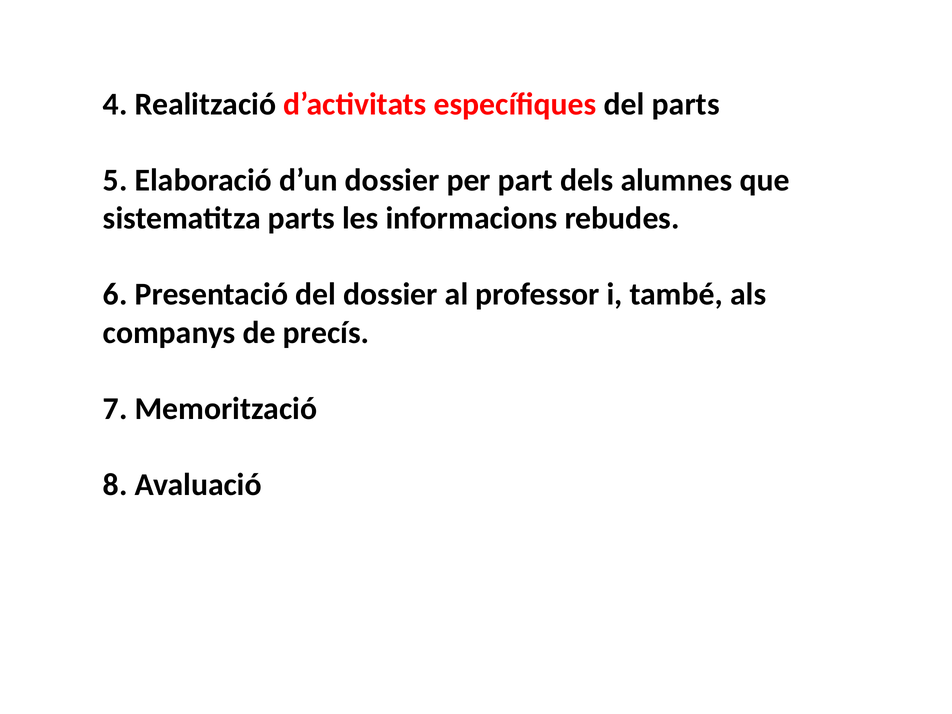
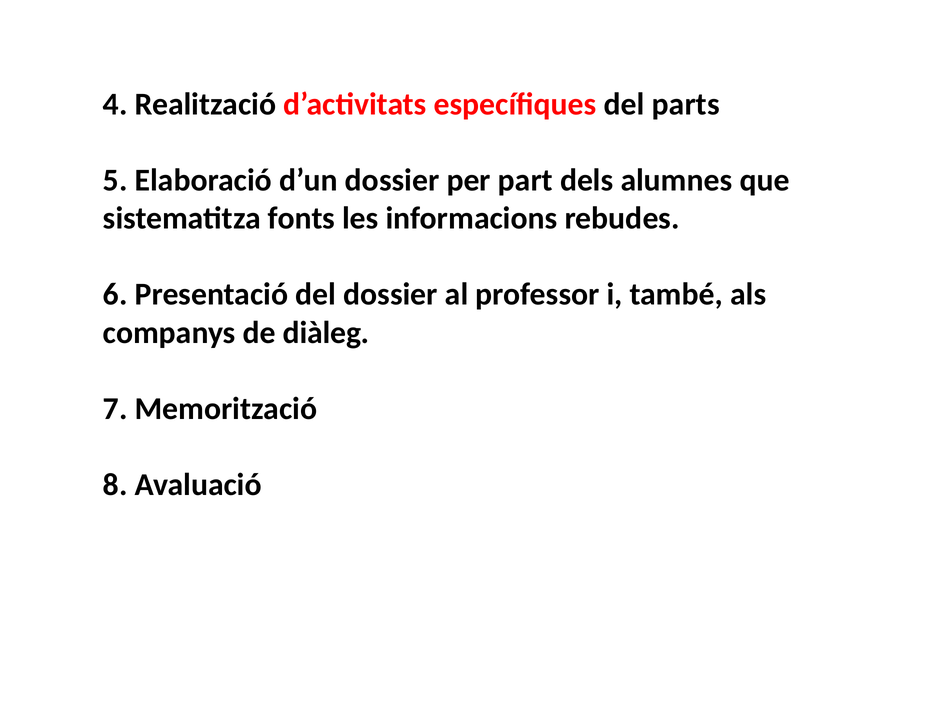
sistematitza parts: parts -> fonts (302, 218)
precís: precís -> diàleg (326, 333)
